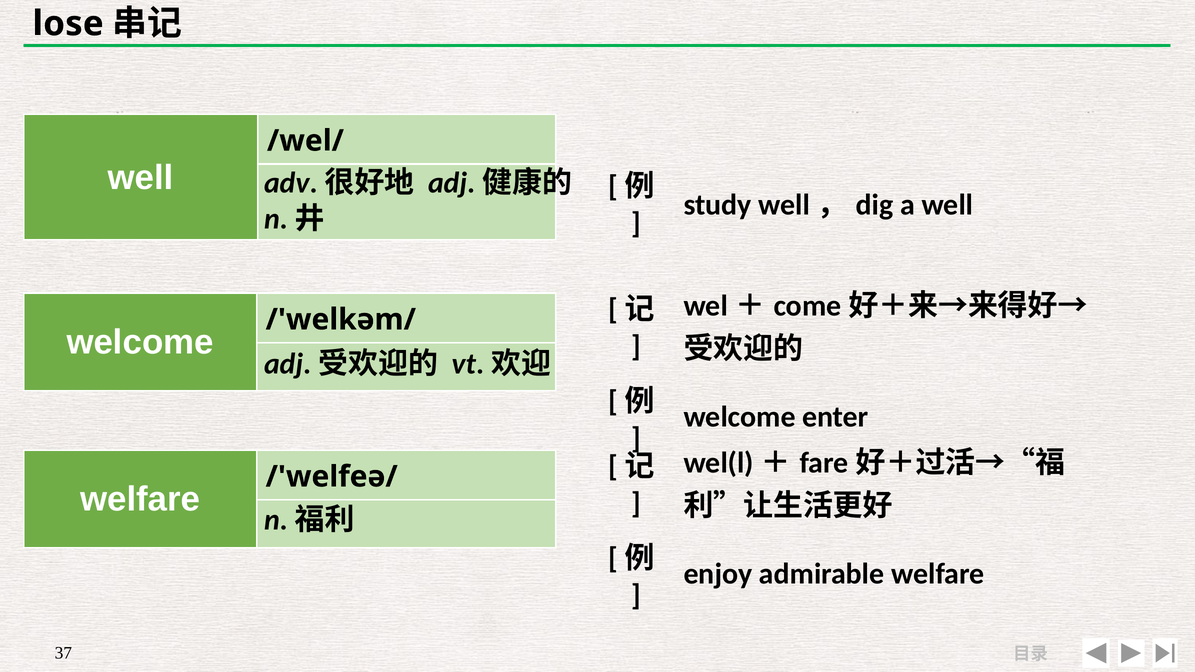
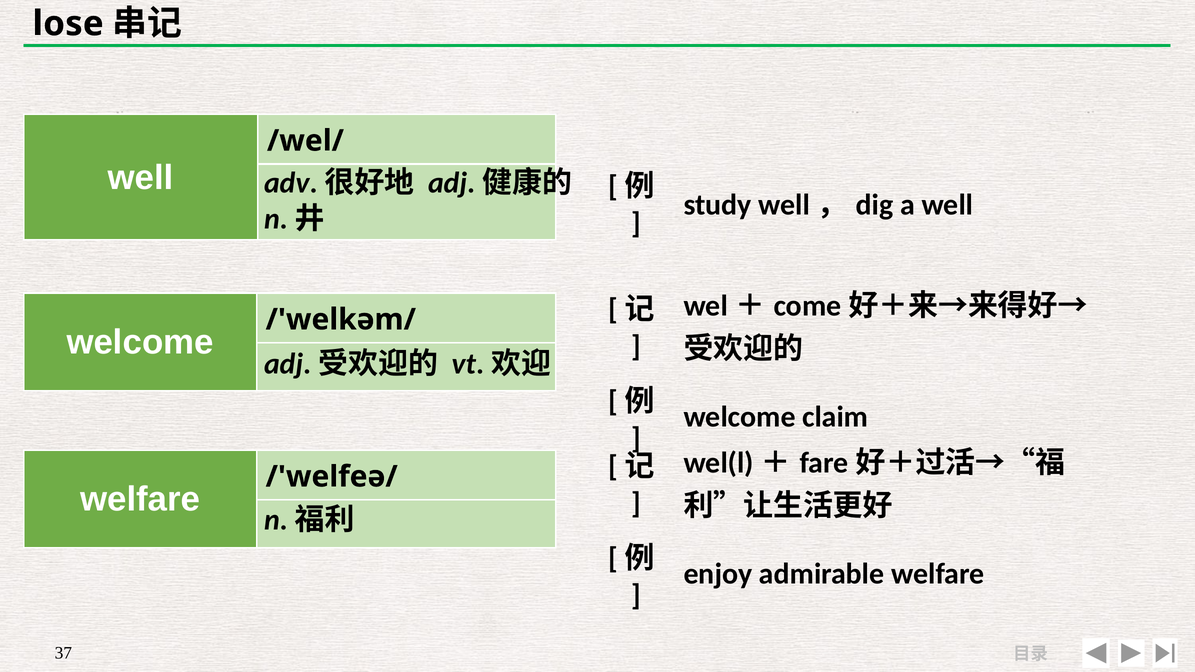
enter: enter -> claim (835, 417)
